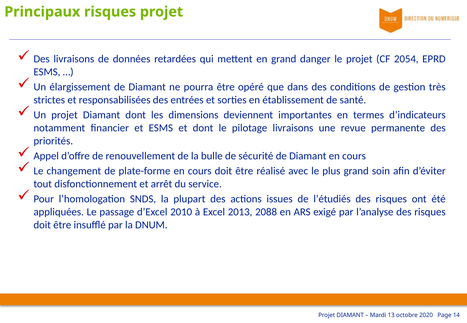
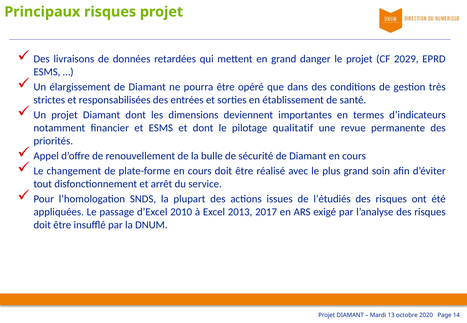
2054: 2054 -> 2029 (406, 59)
pilotage livraisons: livraisons -> qualitatif (293, 128)
2088: 2088 -> 2017 (266, 212)
